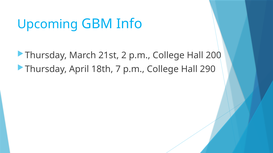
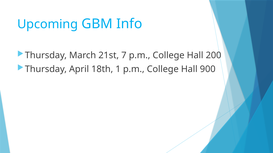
2: 2 -> 7 (124, 56)
7: 7 -> 1 (118, 69)
290: 290 -> 900 (208, 69)
